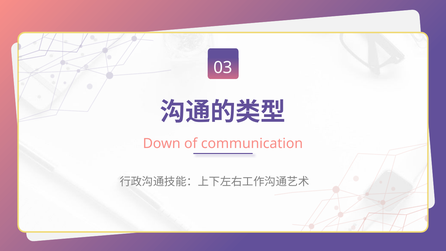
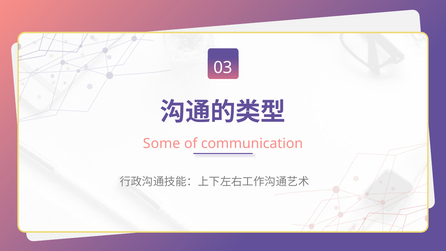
Down: Down -> Some (162, 143)
